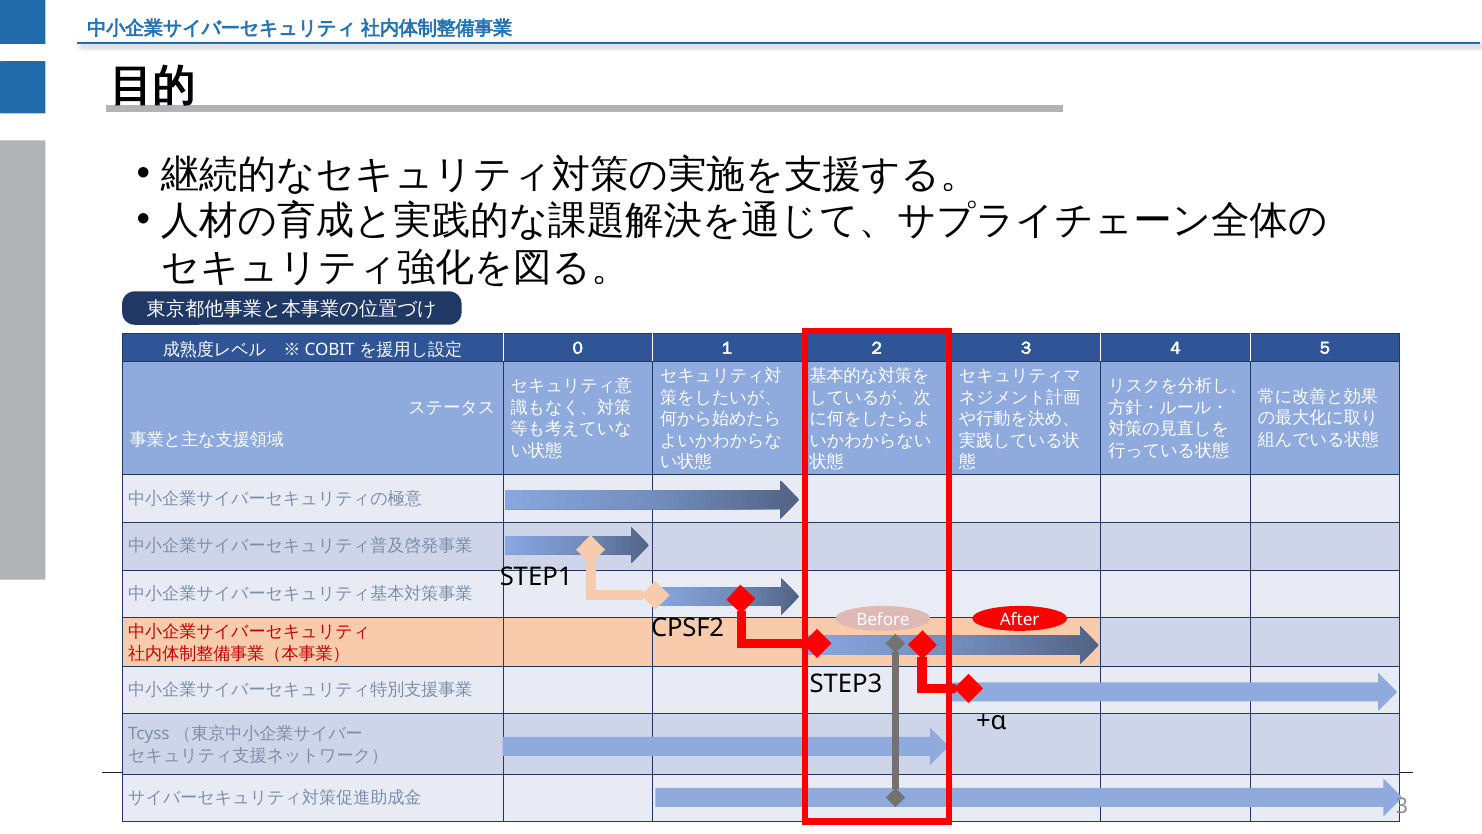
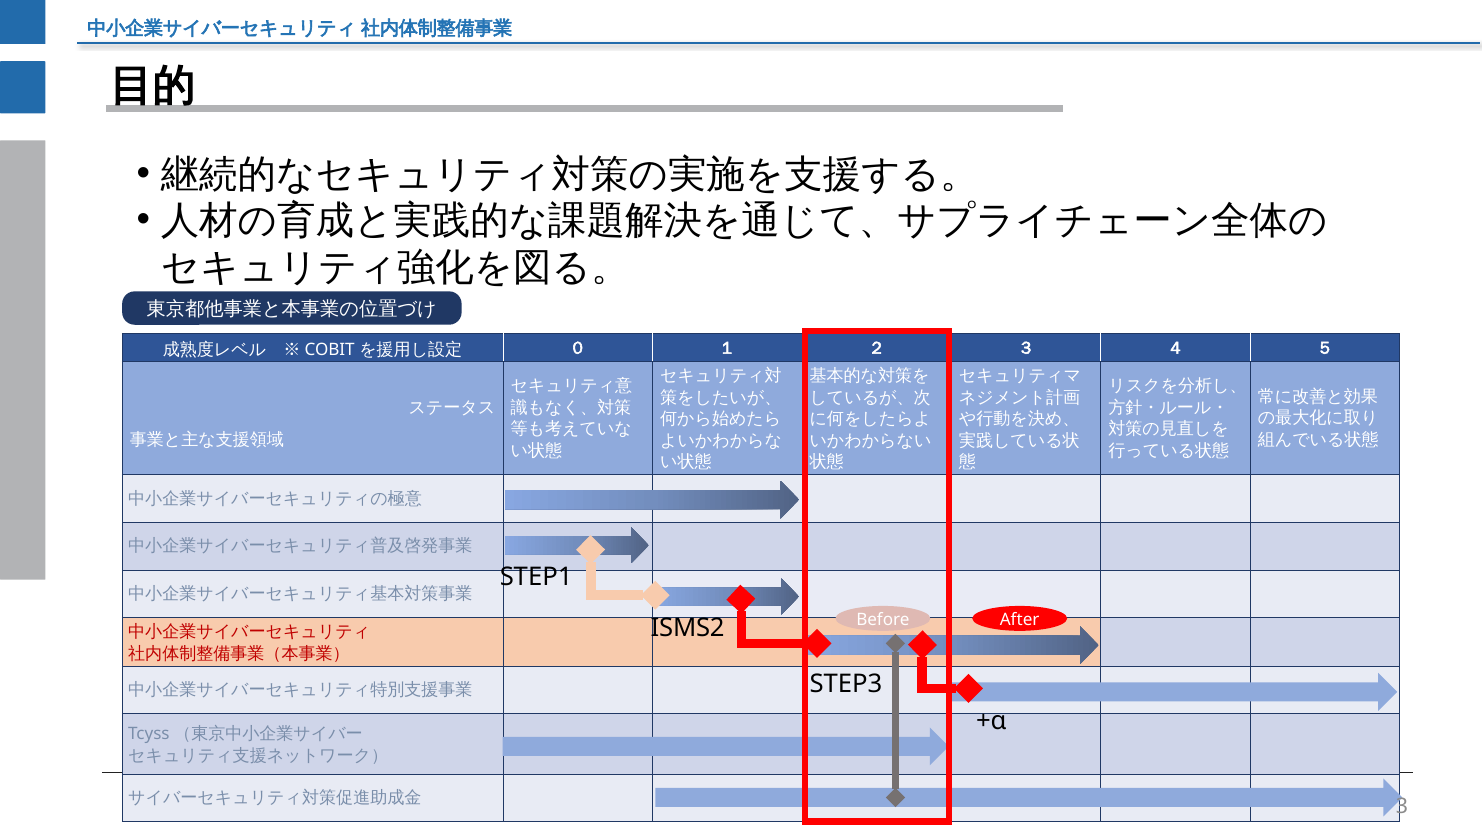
CPSF2: CPSF2 -> ISMS2 (688, 628)
